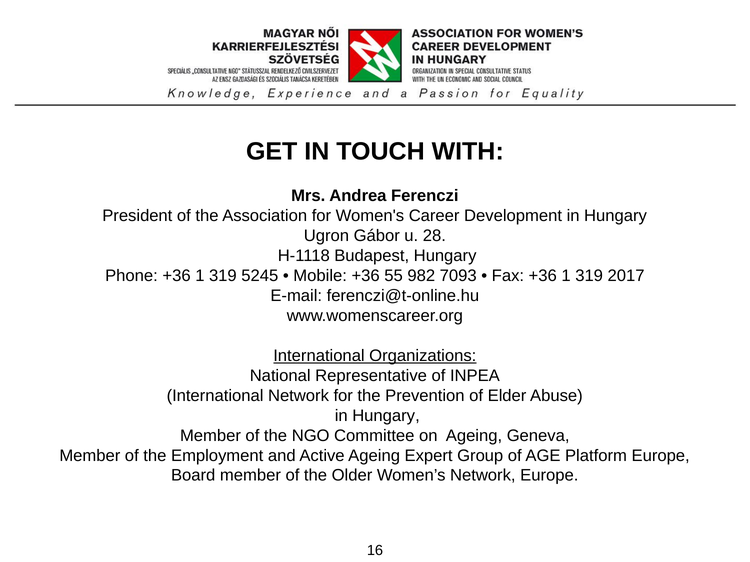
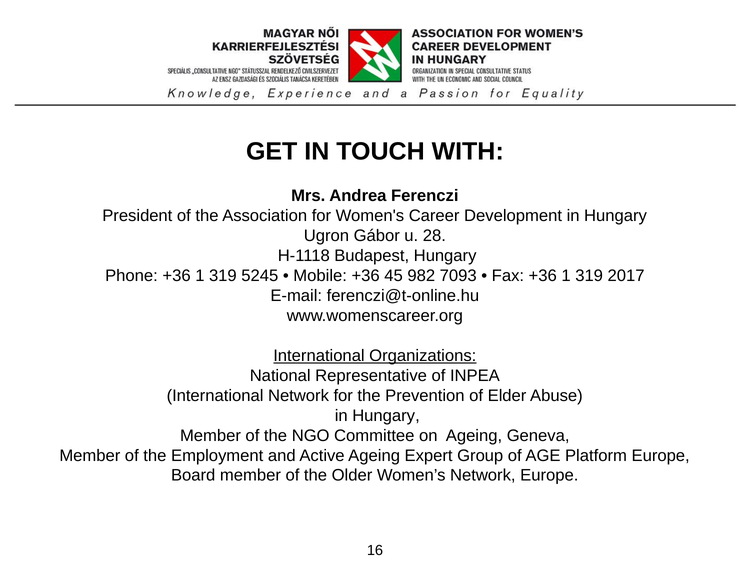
55: 55 -> 45 (394, 276)
